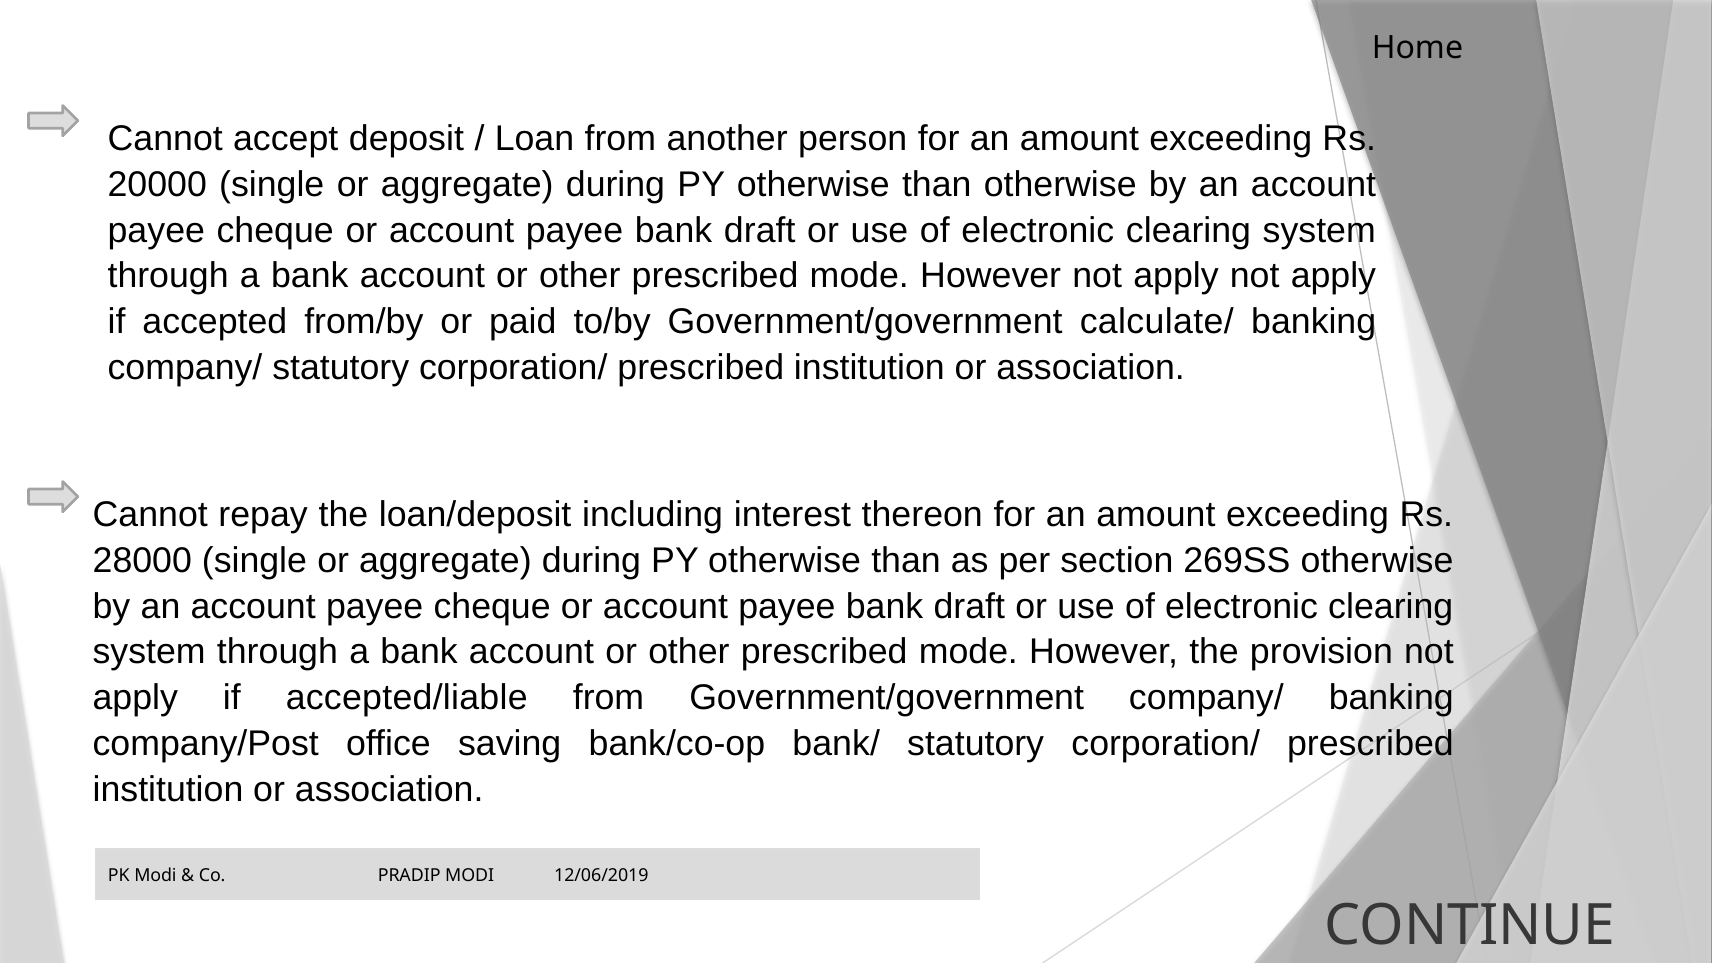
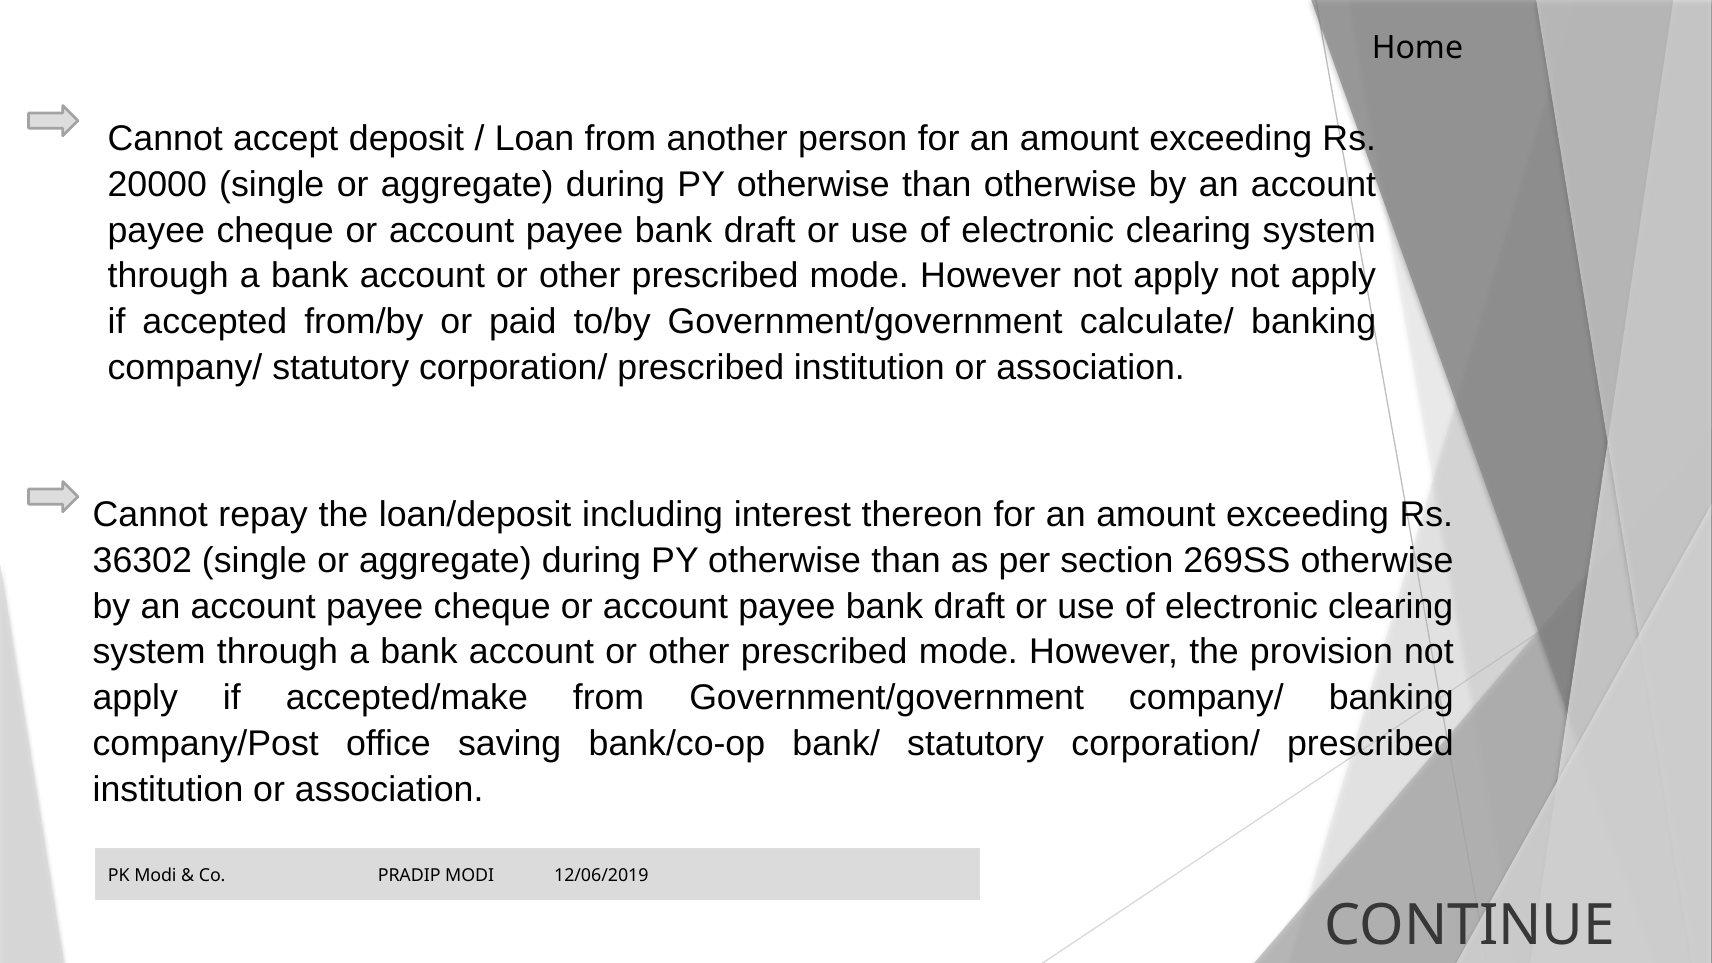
28000: 28000 -> 36302 (142, 560)
accepted/liable: accepted/liable -> accepted/make (407, 698)
